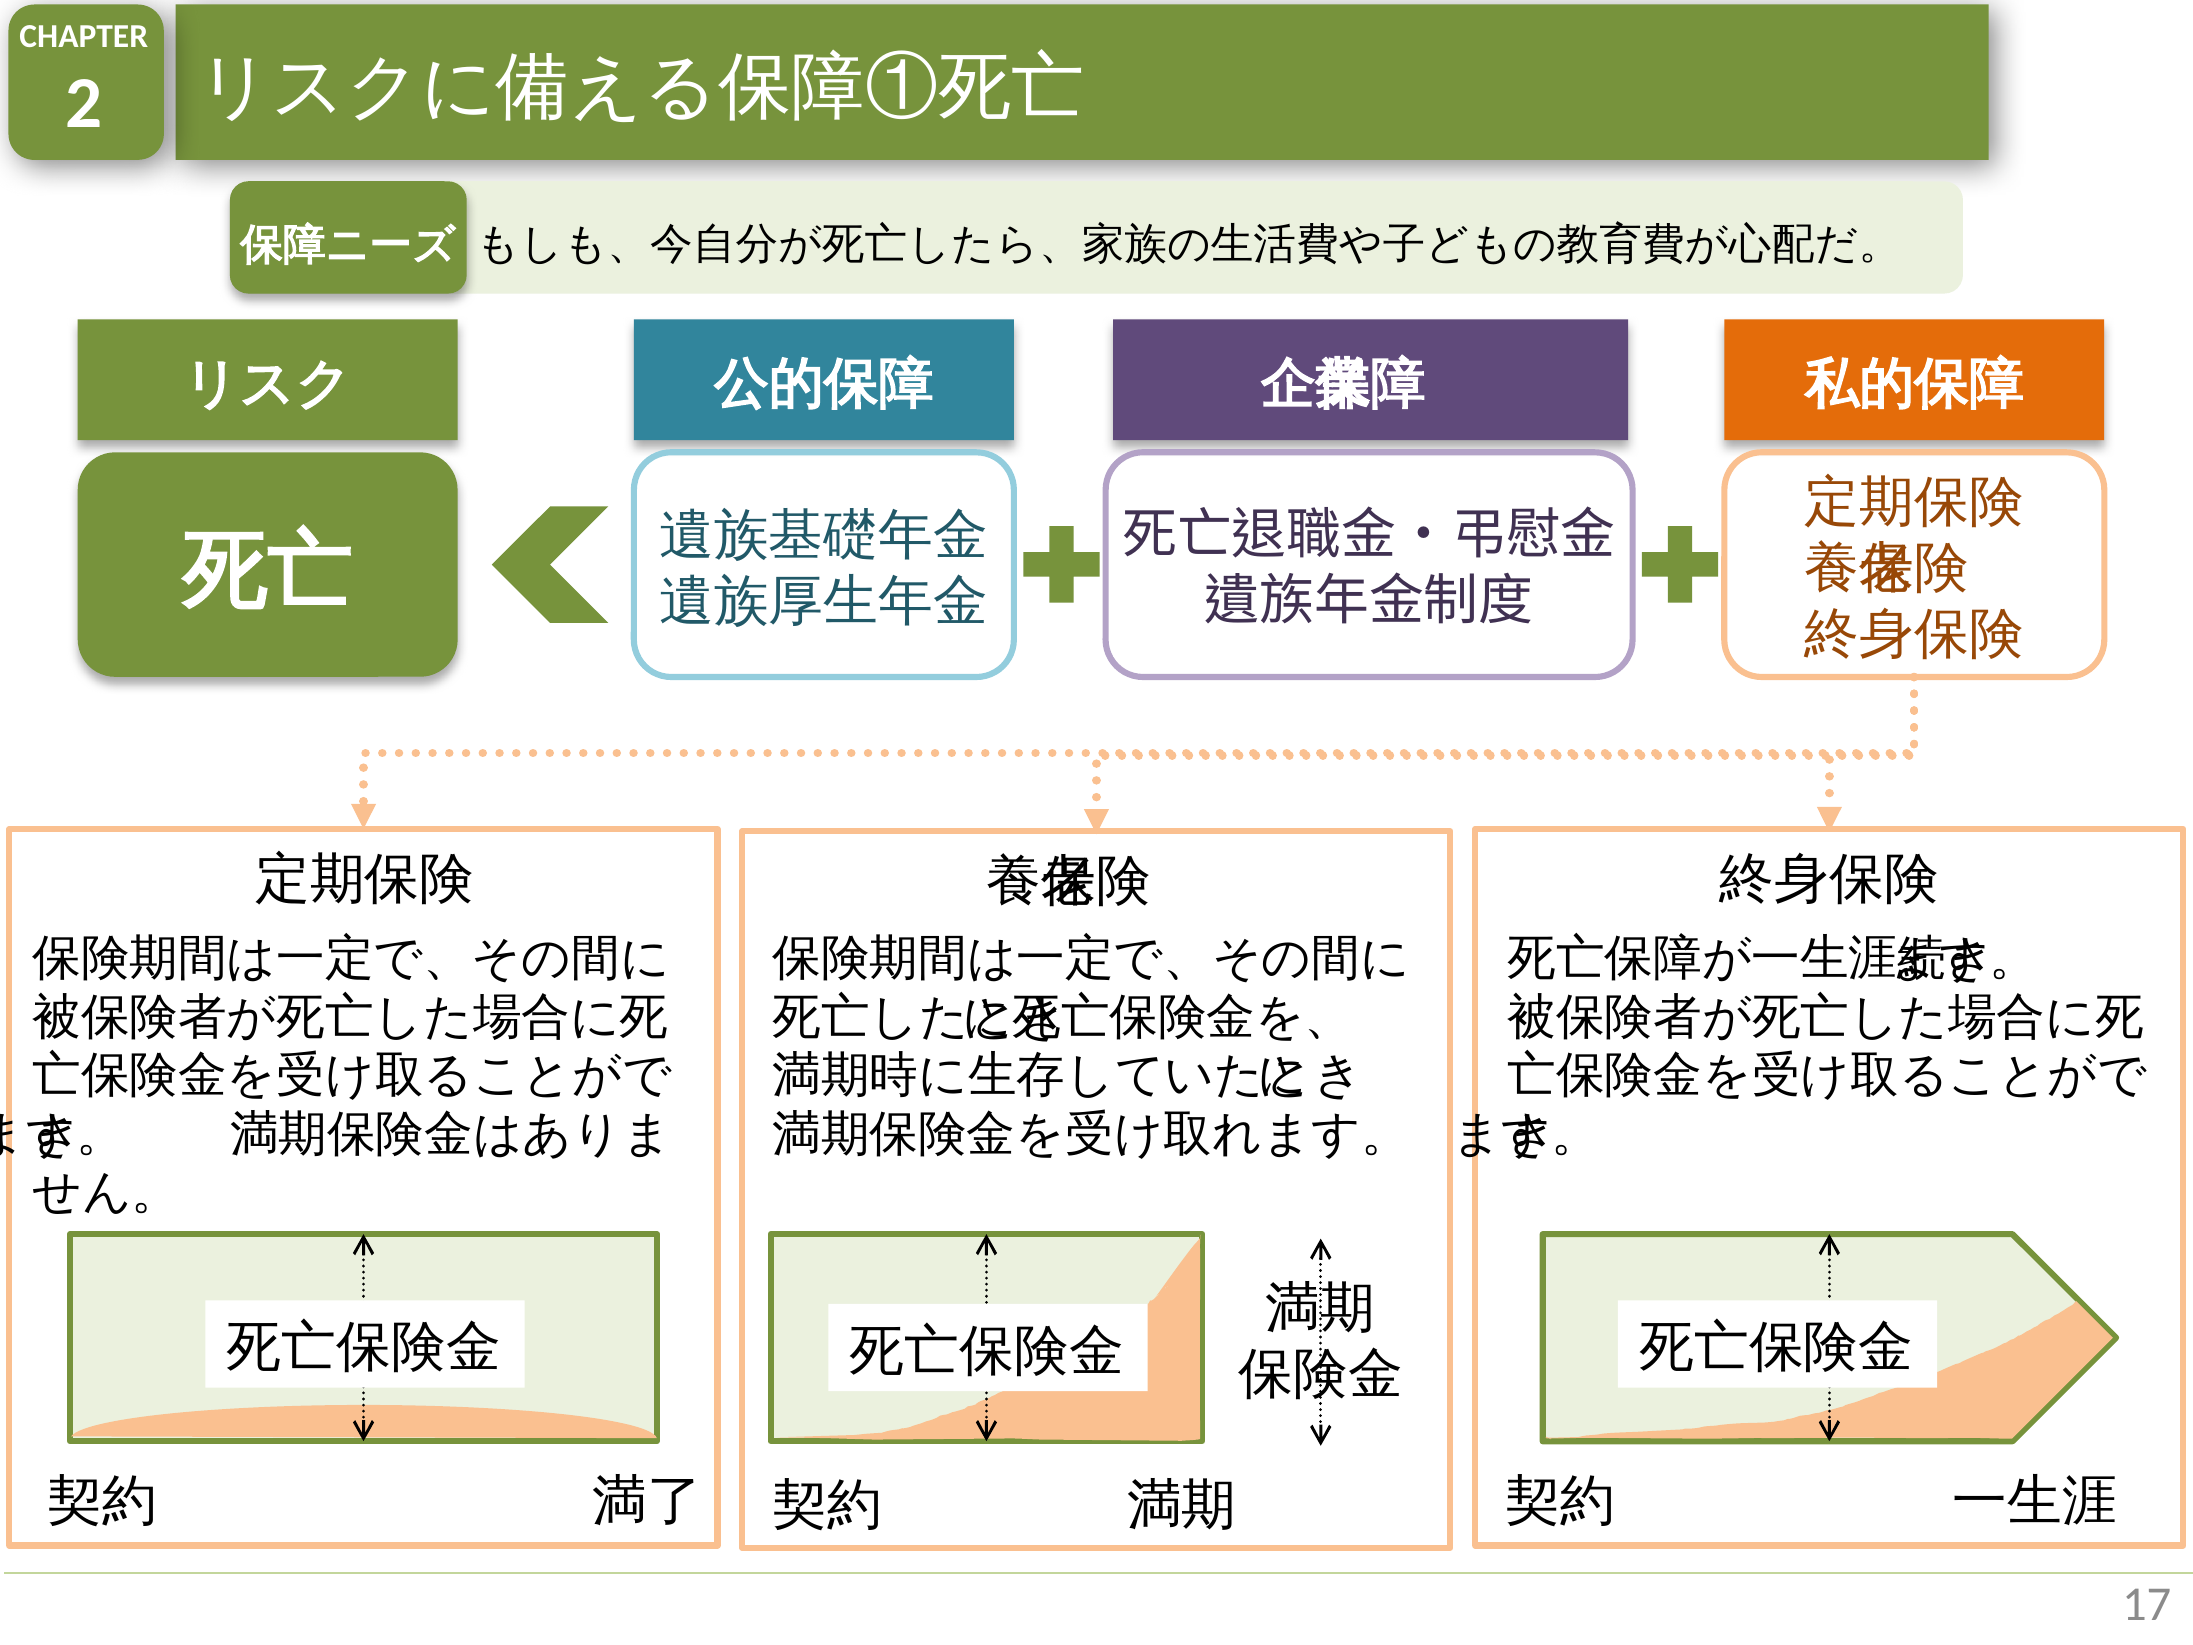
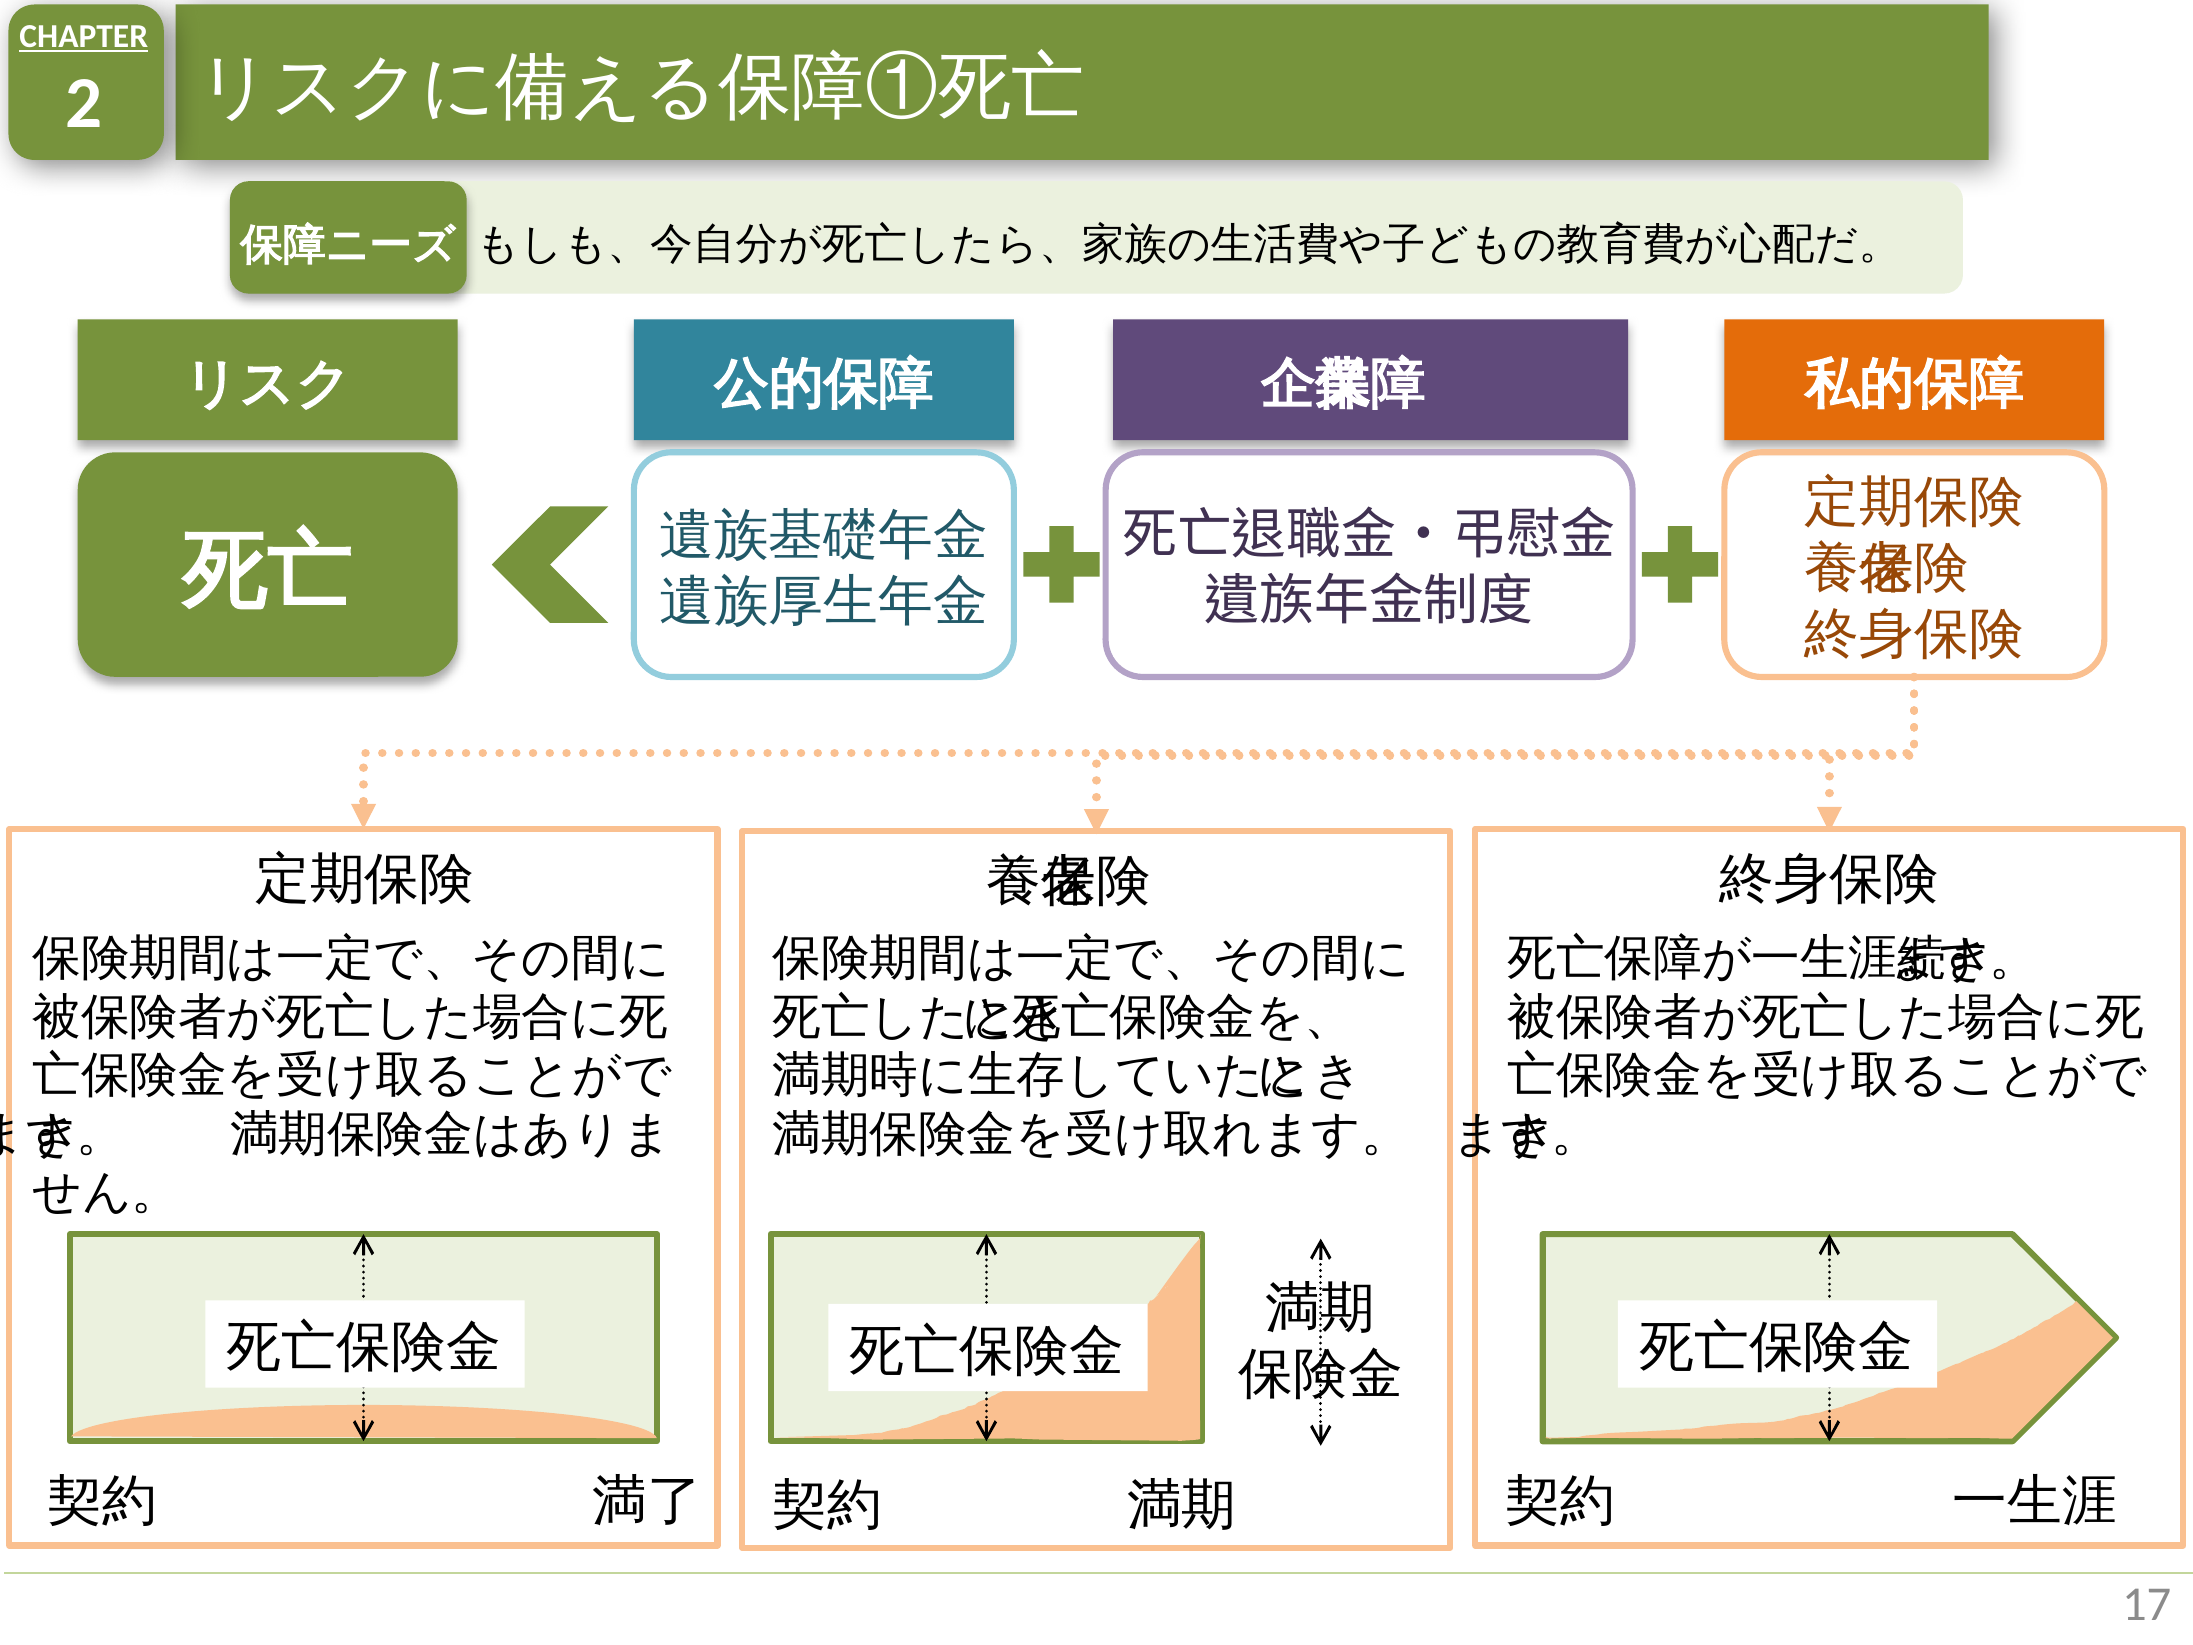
CHAPTER underline: none -> present (84, 36)
